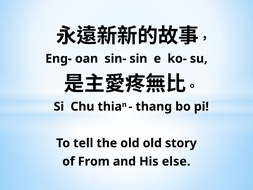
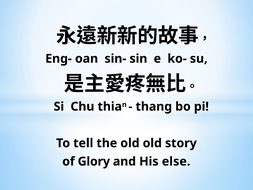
From: From -> Glory (94, 161)
